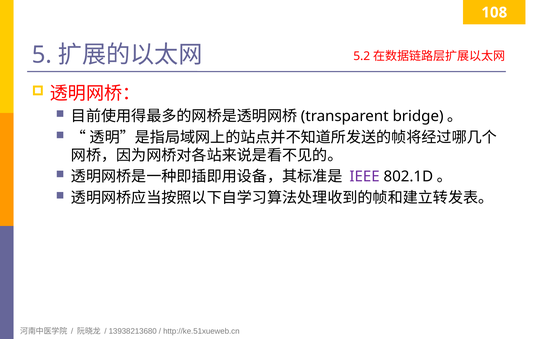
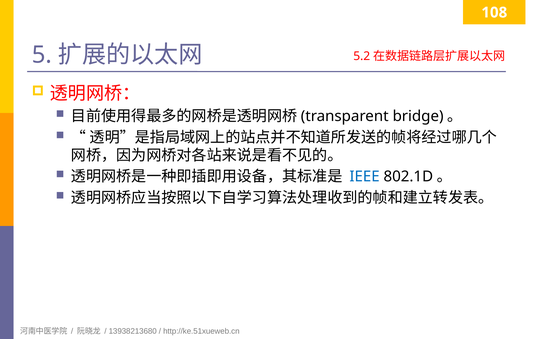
IEEE colour: purple -> blue (365, 176)
